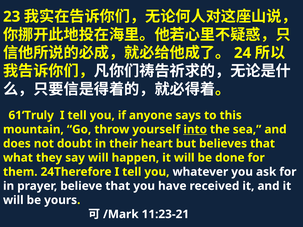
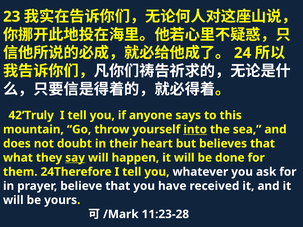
61‘Truly: 61‘Truly -> 42‘Truly (31, 115)
say underline: none -> present (75, 158)
11:23-21: 11:23-21 -> 11:23-28 (165, 214)
